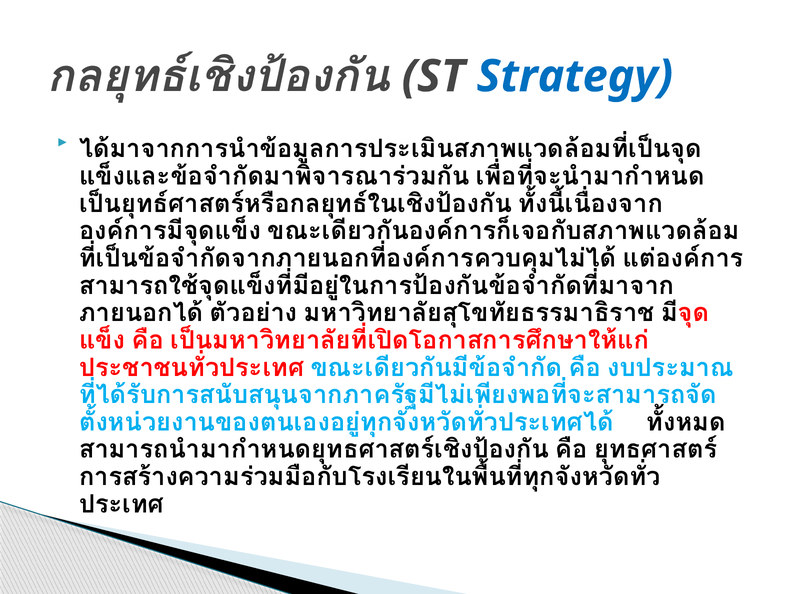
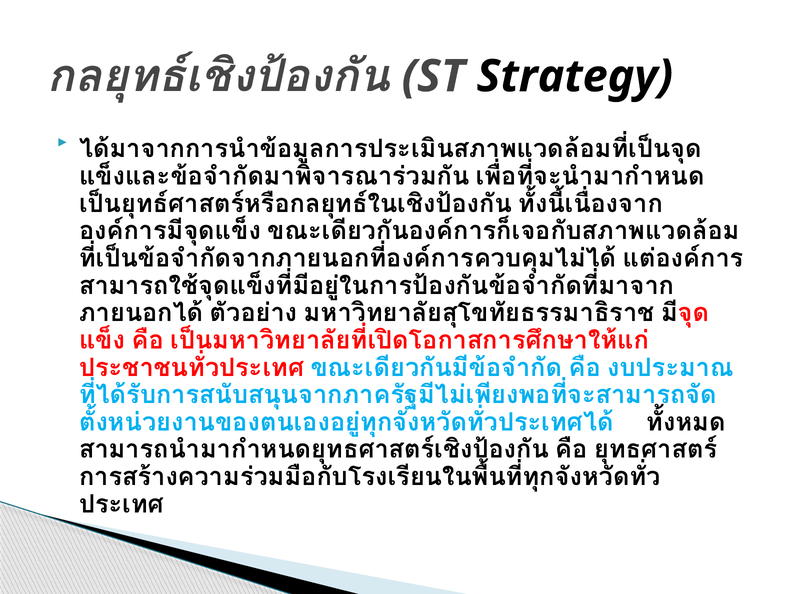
Strategy colour: blue -> black (575, 76)
